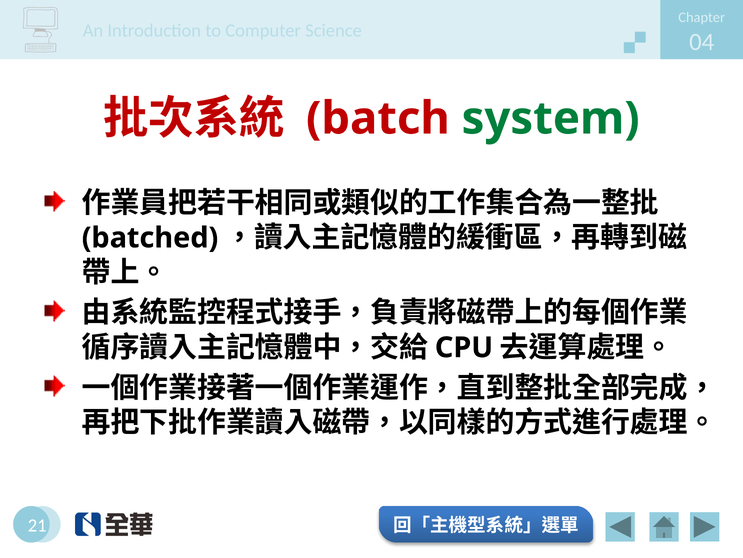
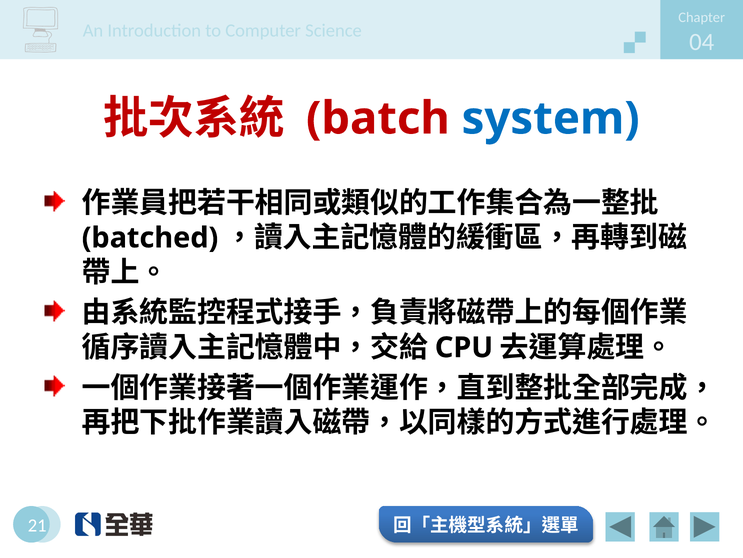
system colour: green -> blue (551, 118)
